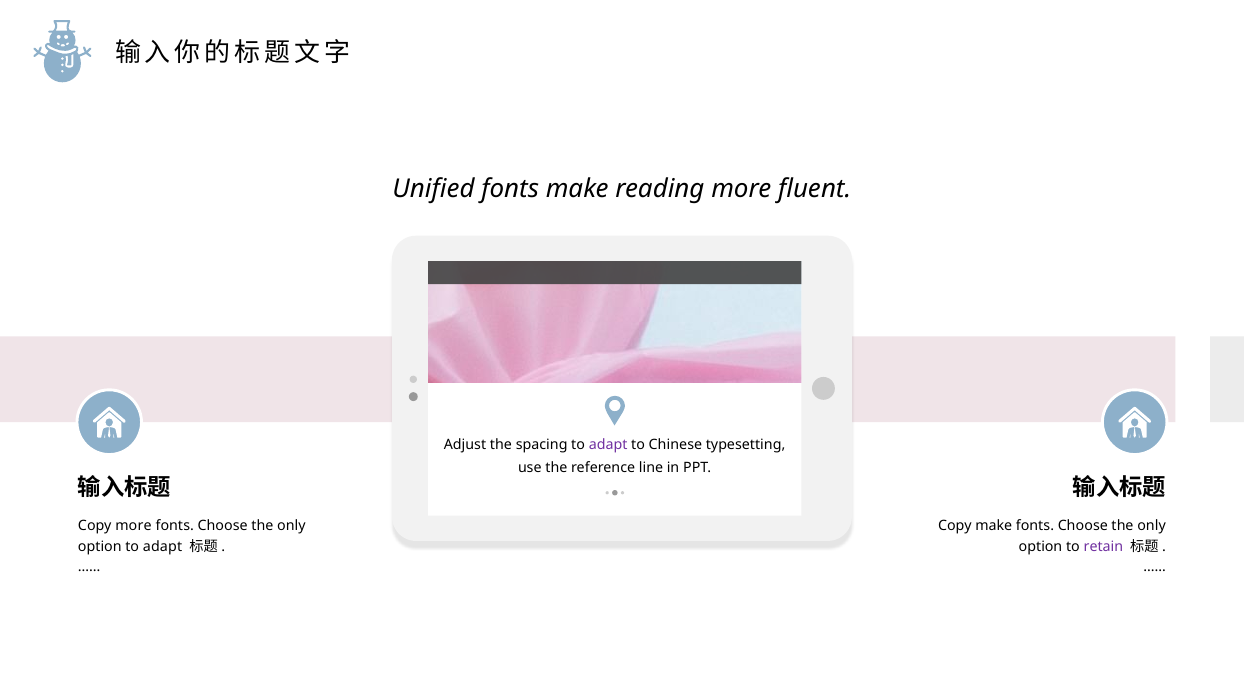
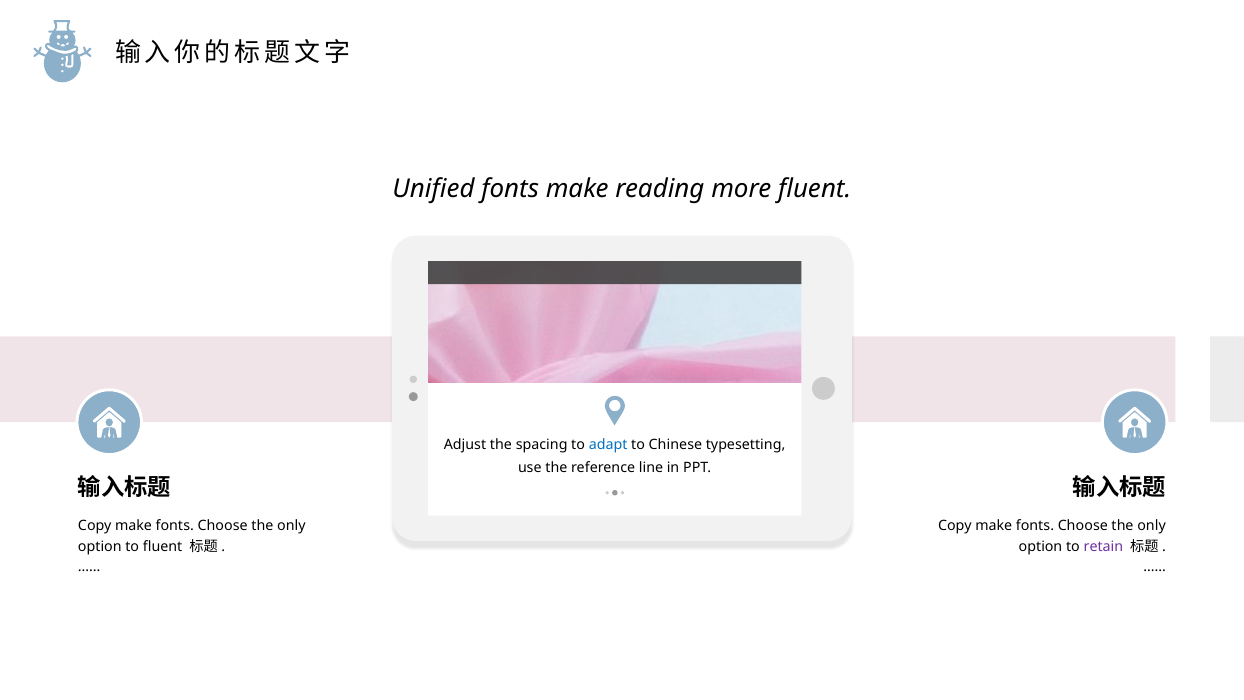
adapt colour: purple -> blue (608, 445)
more: more -> make (134, 526)
option to adapt: adapt -> fluent (163, 546)
